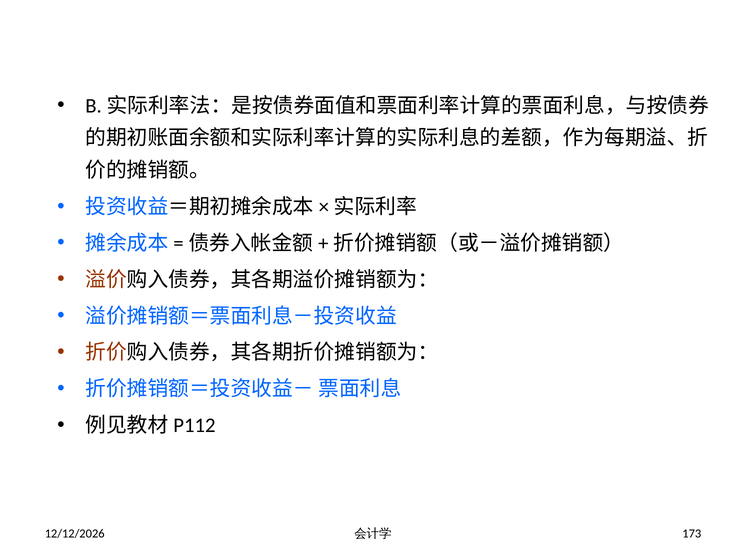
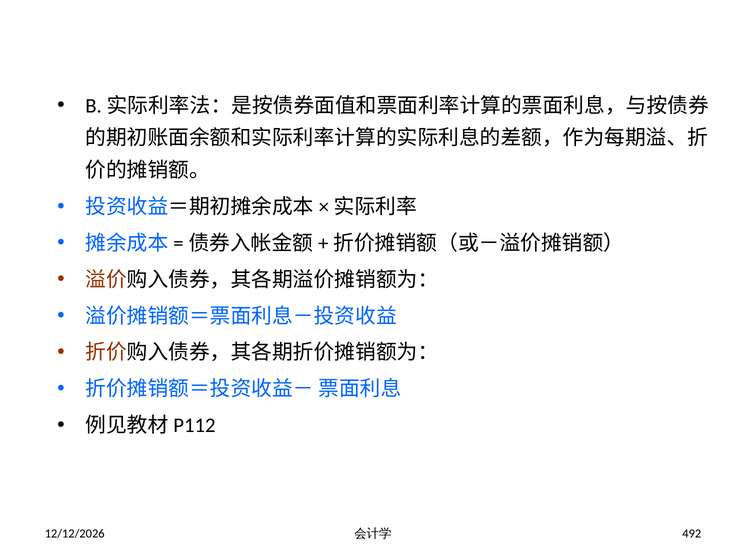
173: 173 -> 492 (692, 534)
